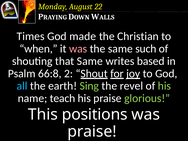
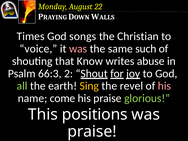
made: made -> songs (83, 36)
when: when -> voice (38, 49)
that Same: Same -> Know (90, 61)
based: based -> abuse (151, 61)
66:8: 66:8 -> 66:3 (50, 74)
all colour: light blue -> light green (22, 86)
Sing colour: light green -> yellow (89, 86)
his colour: light green -> pink (164, 86)
teach: teach -> come (63, 98)
